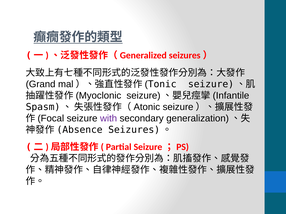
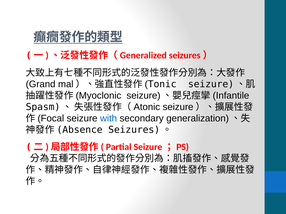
with colour: purple -> blue (109, 119)
